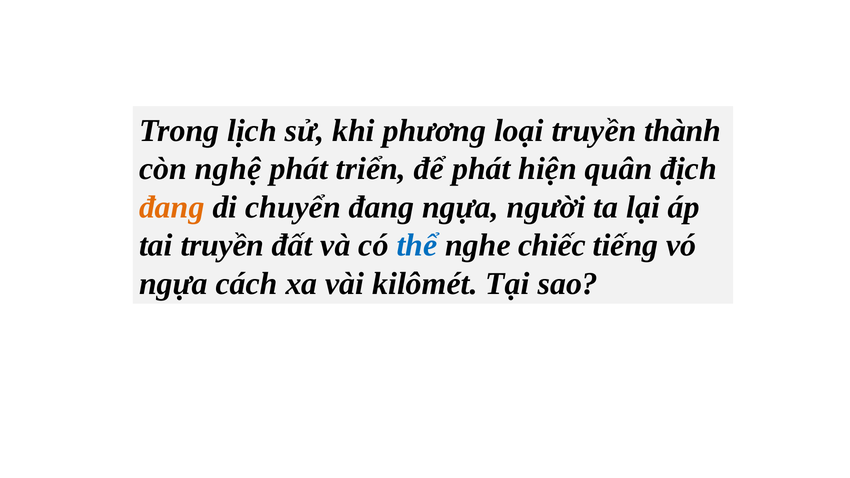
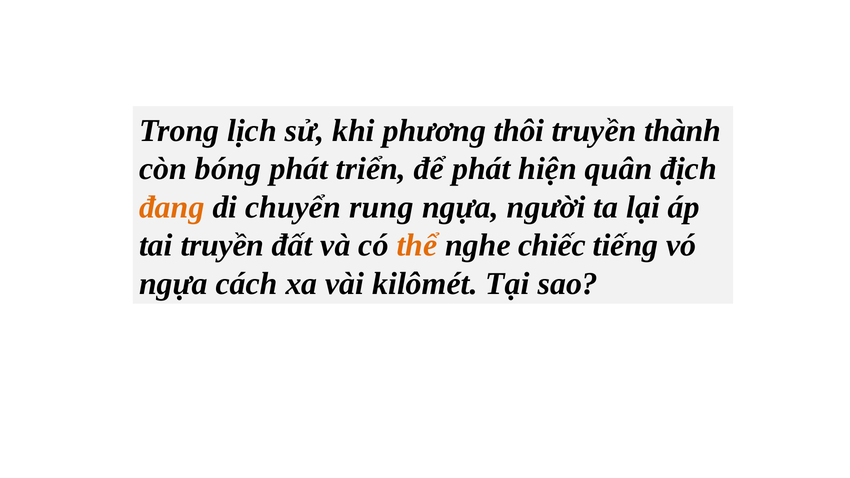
loại: loại -> thôi (519, 131)
nghệ: nghệ -> bóng (228, 169)
chuyển đang: đang -> rung (381, 207)
thể colour: blue -> orange (417, 245)
